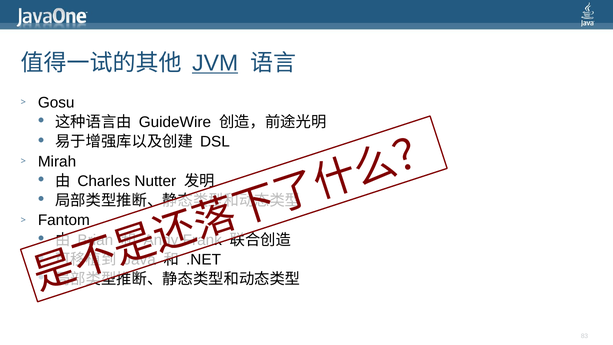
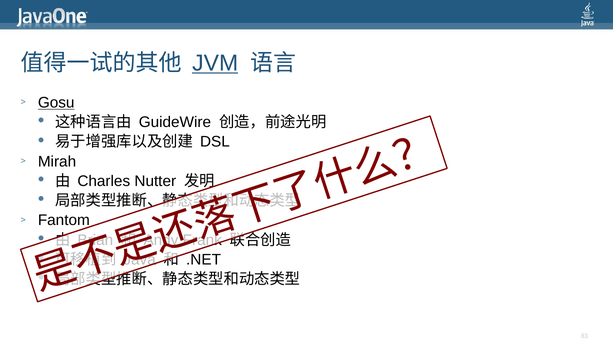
Gosu underline: none -> present (56, 103)
